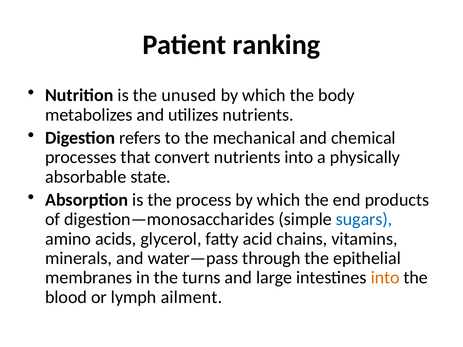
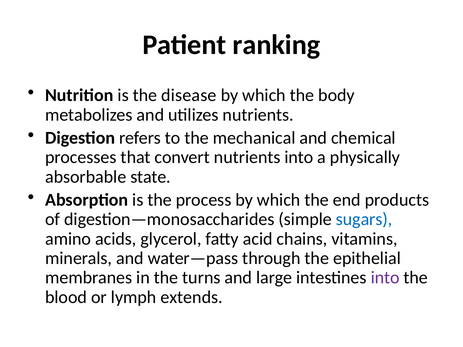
unused: unused -> disease (189, 95)
into colour: orange -> purple (385, 278)
ailment: ailment -> extends (192, 297)
